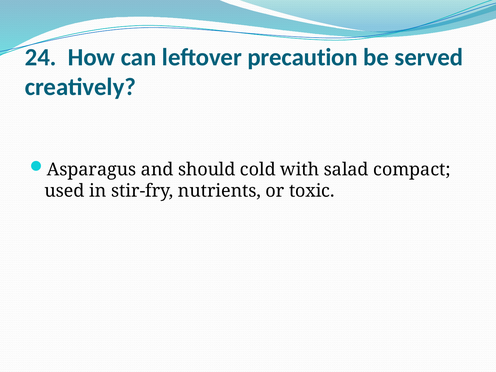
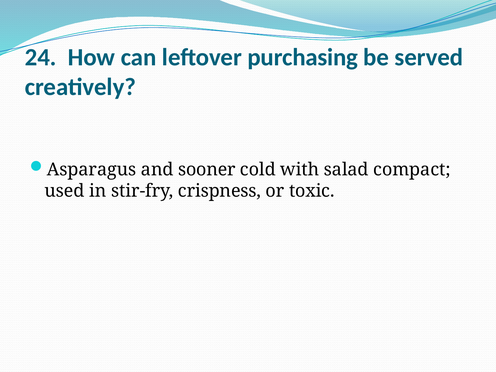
precaution: precaution -> purchasing (303, 57)
should: should -> sooner (207, 170)
nutrients: nutrients -> crispness (220, 191)
